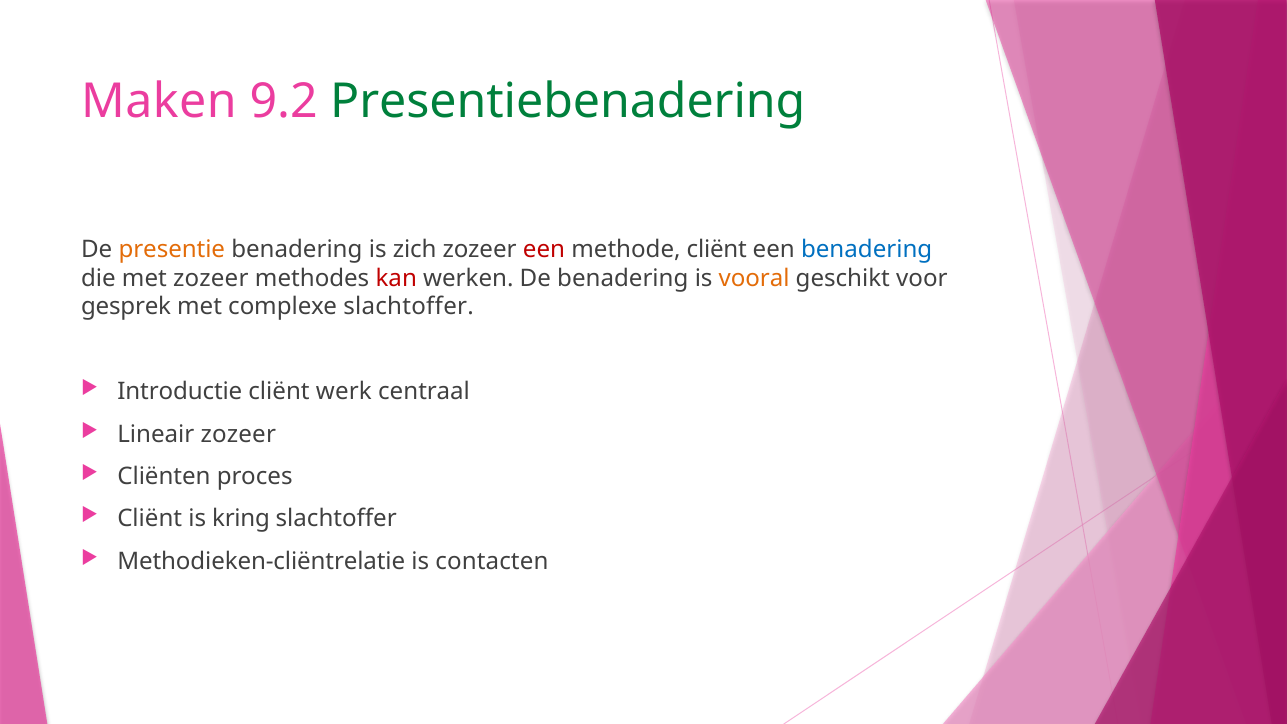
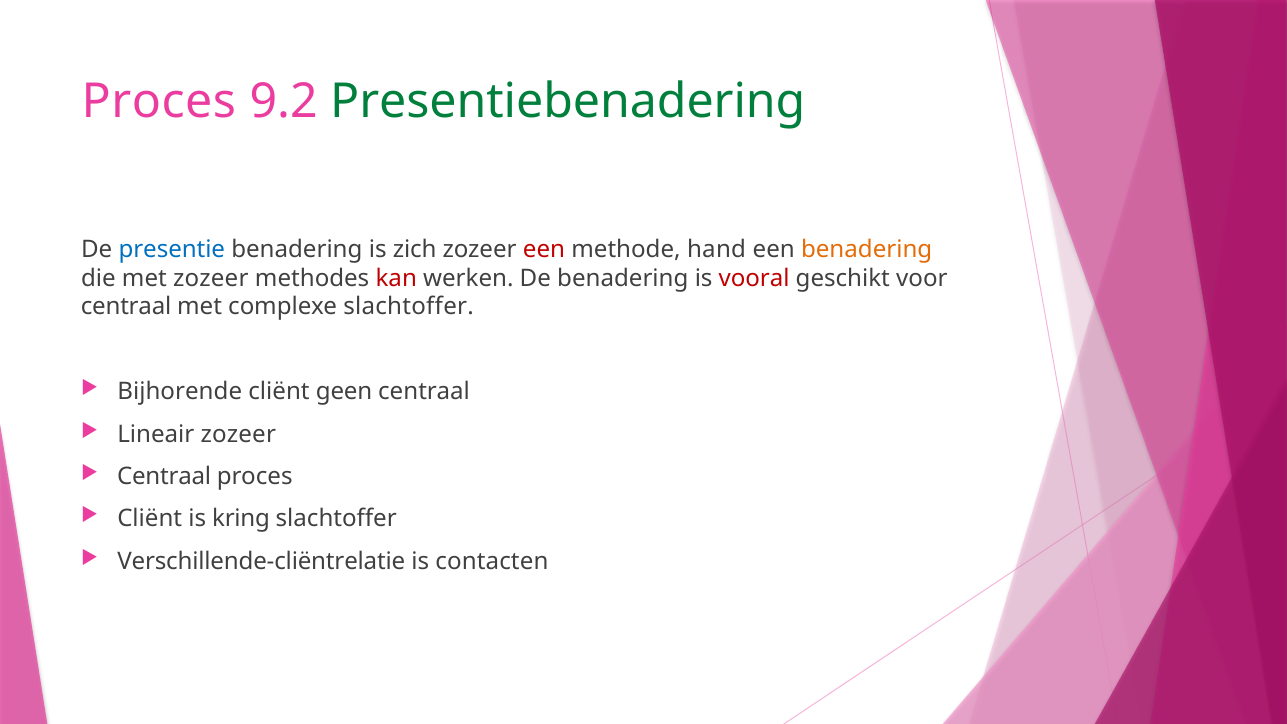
Maken: Maken -> Proces (159, 101)
presentie colour: orange -> blue (172, 249)
methode cliënt: cliënt -> hand (717, 249)
benadering colour: blue -> orange (867, 249)
vooral colour: orange -> red (754, 278)
gesprek: gesprek -> centraal (126, 307)
Introductie: Introductie -> Bijhorende (180, 392)
werk: werk -> geen (344, 392)
Cliënten: Cliënten -> Centraal (164, 476)
Methodieken-cliëntrelatie: Methodieken-cliëntrelatie -> Verschillende-cliëntrelatie (261, 561)
